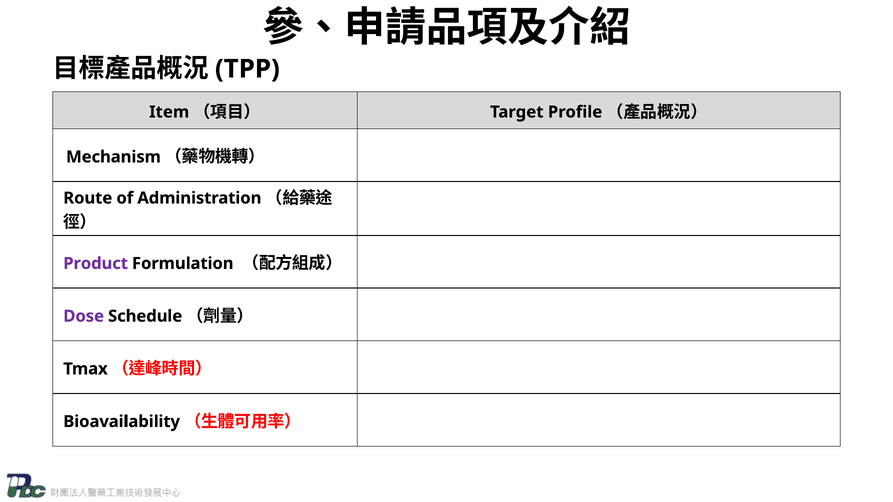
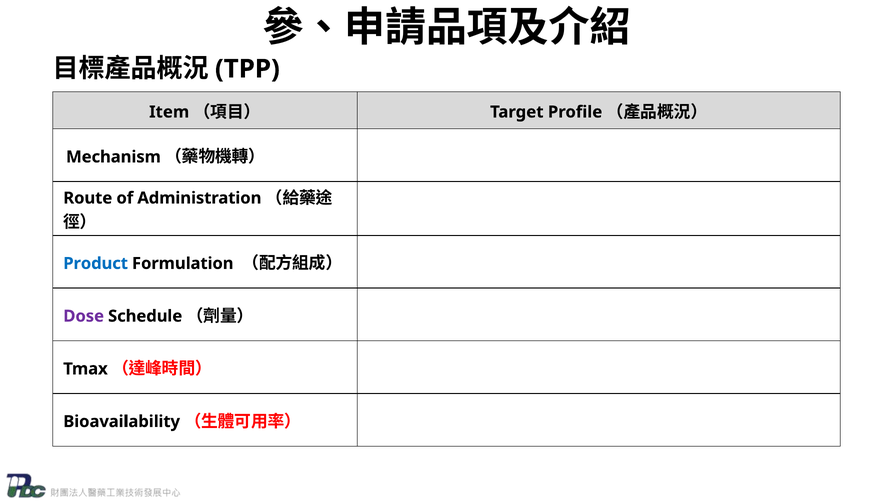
Product colour: purple -> blue (96, 264)
